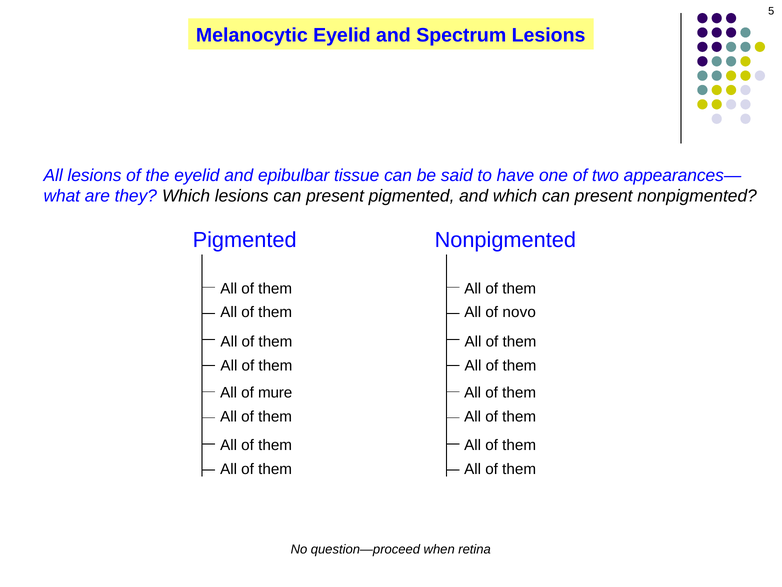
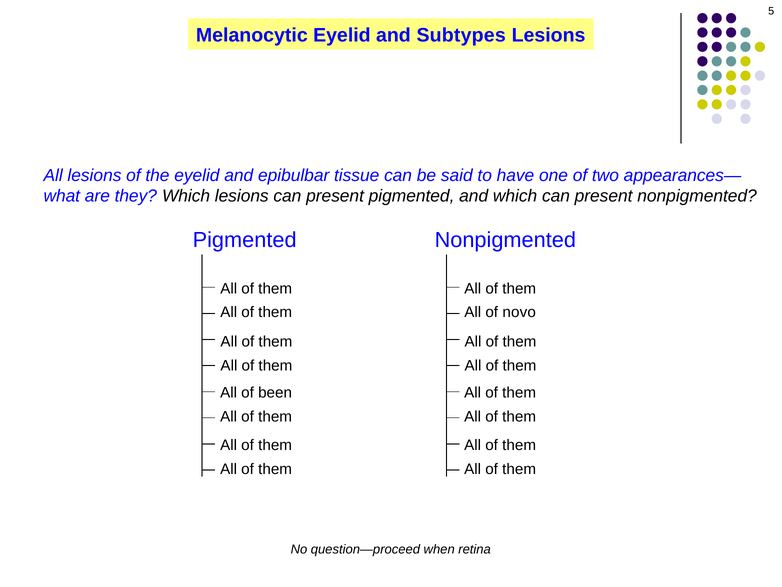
Spectrum: Spectrum -> Subtypes (461, 35)
mure: mure -> been (275, 393)
